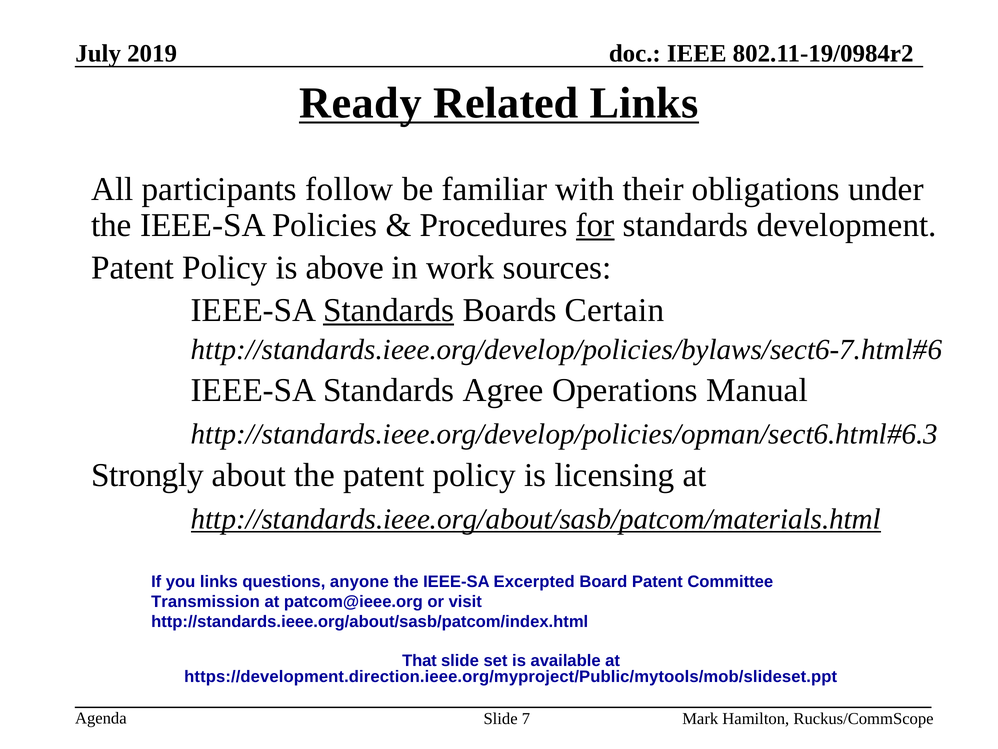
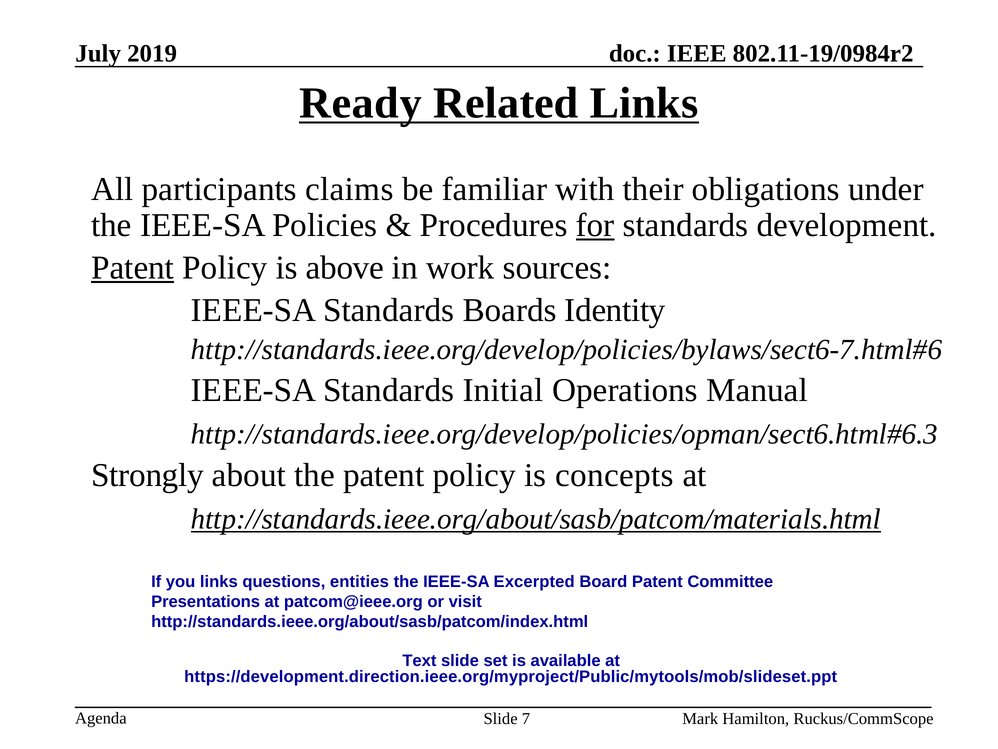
follow: follow -> claims (349, 189)
Patent underline: none -> present (133, 268)
Standards underline: present -> none (389, 310)
Certain: Certain -> Identity (615, 310)
Agree: Agree -> Initial (503, 390)
licensing: licensing -> concepts (614, 475)
anyone: anyone -> entities (359, 582)
Transmission: Transmission -> Presentations (206, 601)
That: That -> Text (419, 660)
